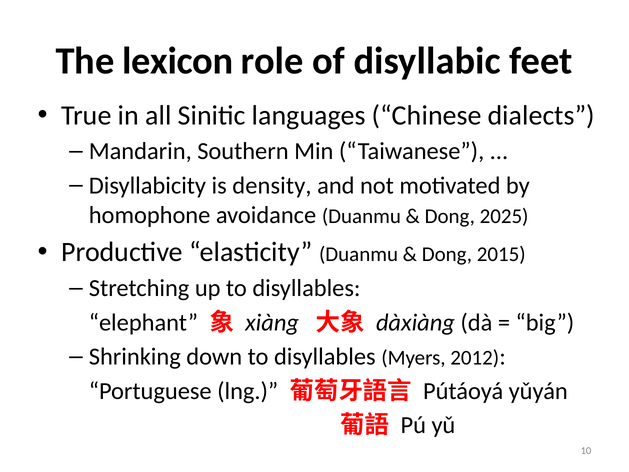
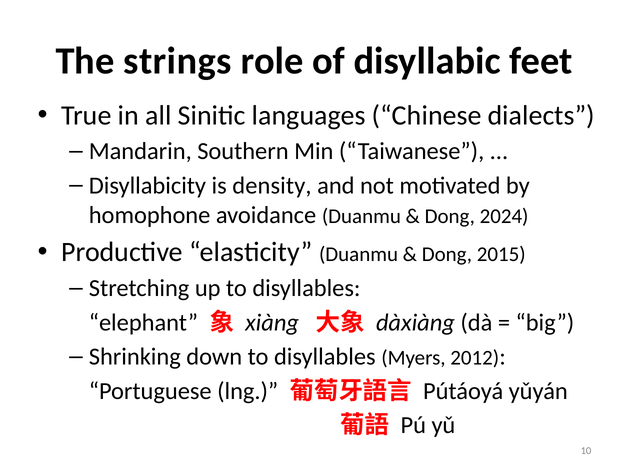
lexicon: lexicon -> strings (177, 61)
2025: 2025 -> 2024 (504, 216)
